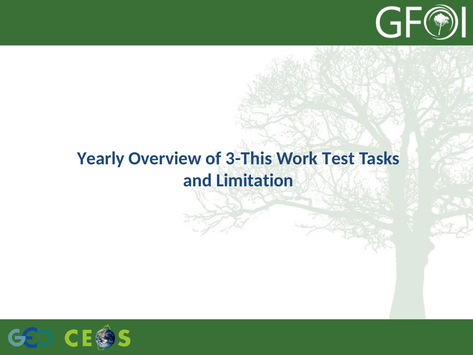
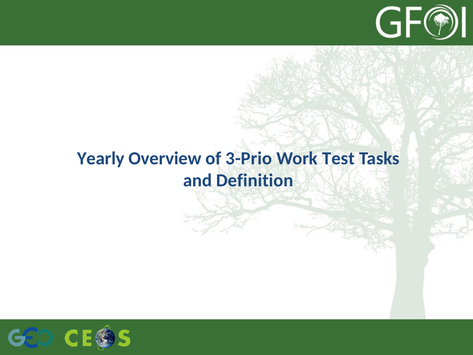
3-This: 3-This -> 3-Prio (249, 158)
Limitation: Limitation -> Definition (255, 180)
